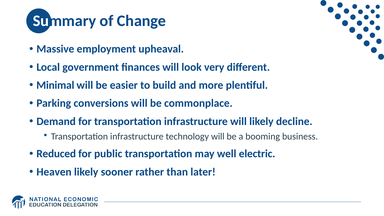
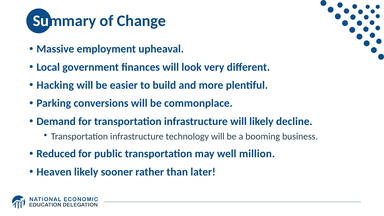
Minimal: Minimal -> Hacking (55, 85)
electric: electric -> million (257, 154)
